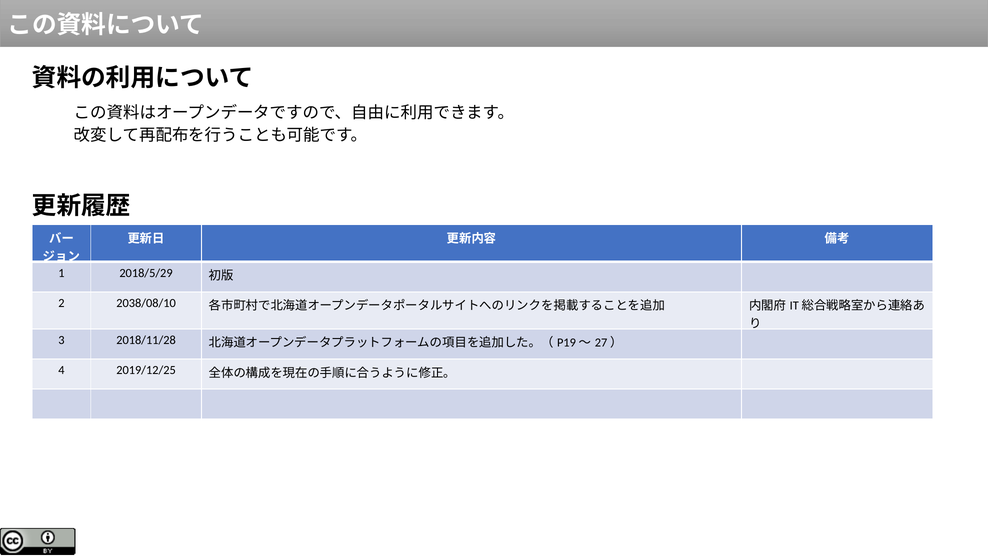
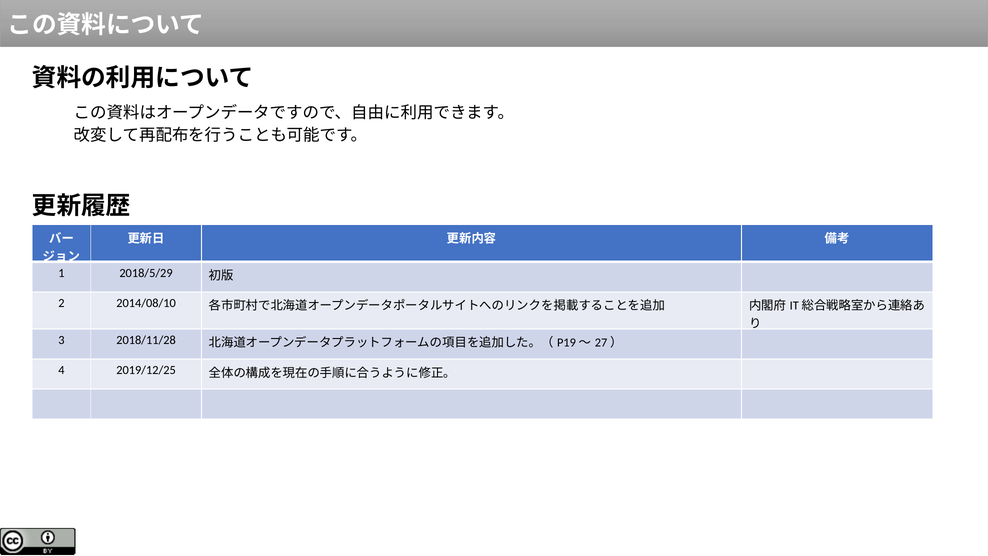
2038/08/10: 2038/08/10 -> 2014/08/10 (146, 303)
